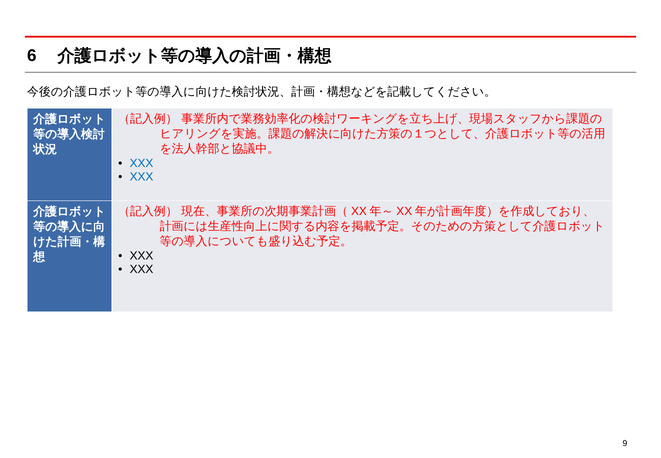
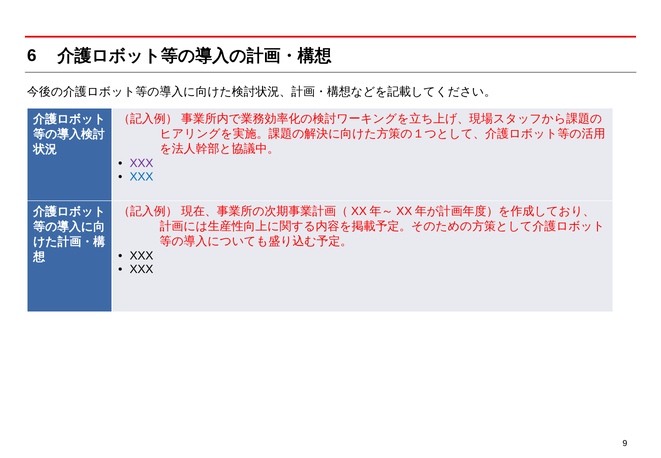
XXX colour: blue -> purple (142, 163)
